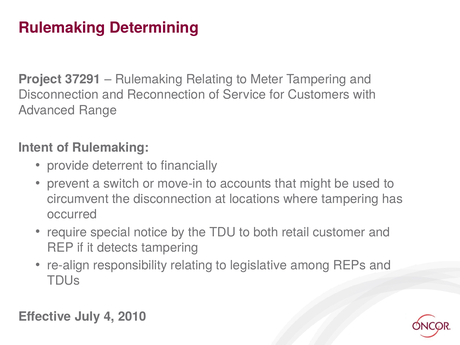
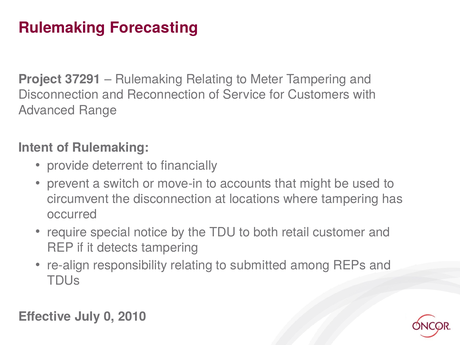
Determining: Determining -> Forecasting (154, 28)
legislative: legislative -> submitted (258, 265)
4: 4 -> 0 (109, 317)
